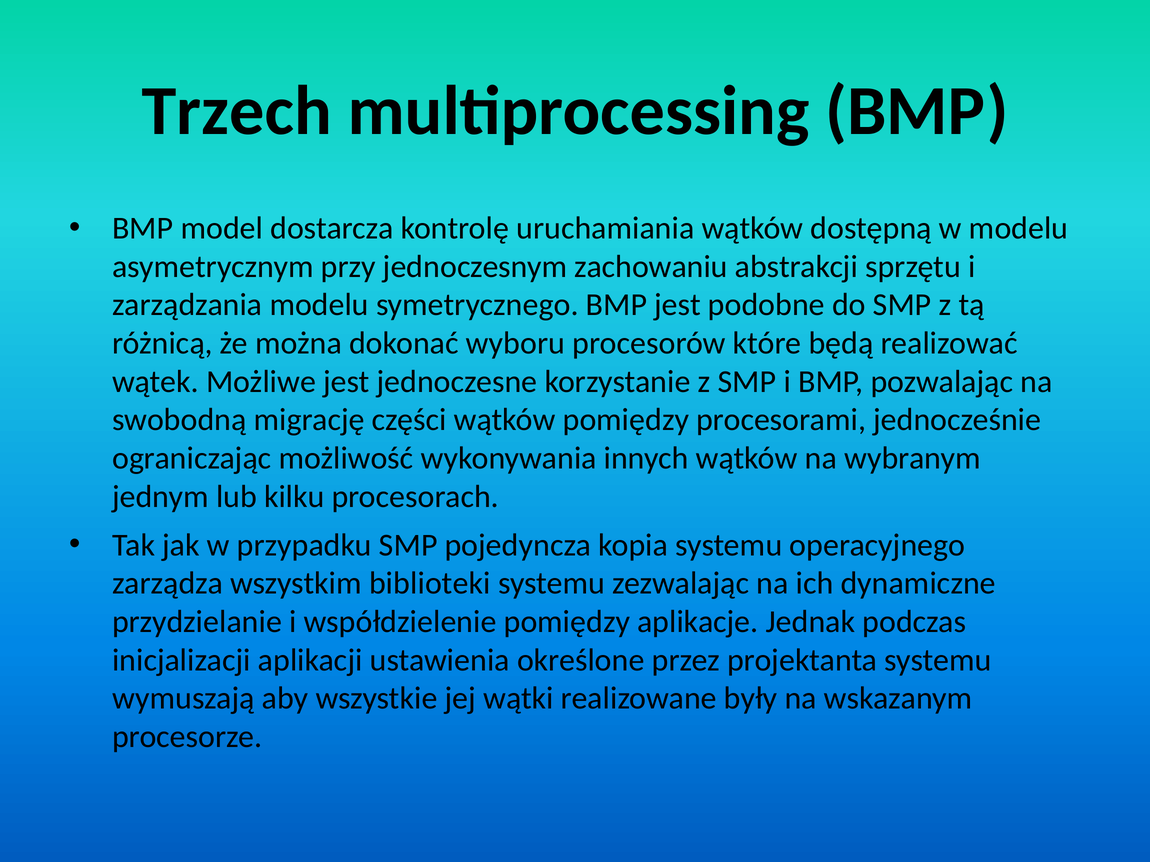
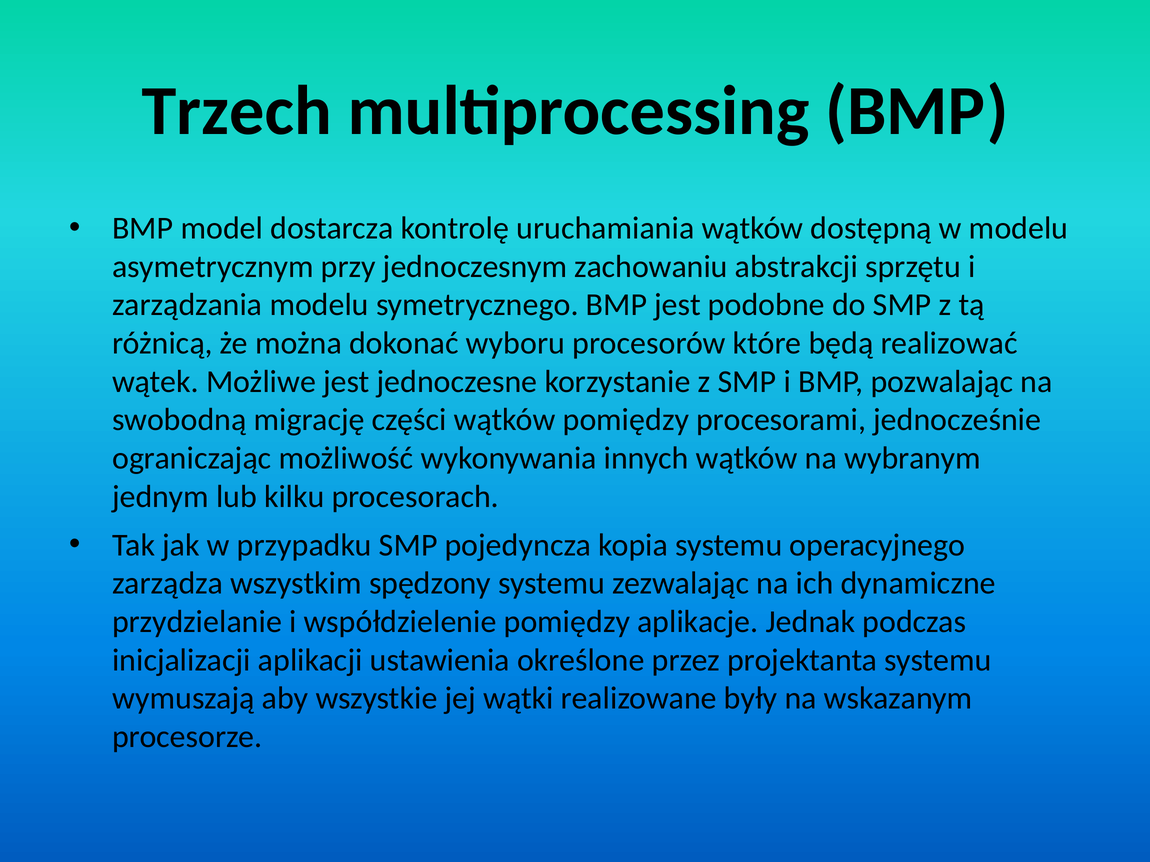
biblioteki: biblioteki -> spędzony (430, 584)
